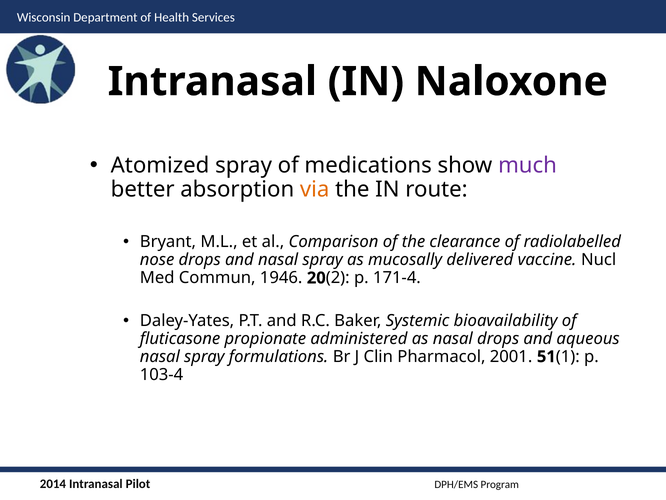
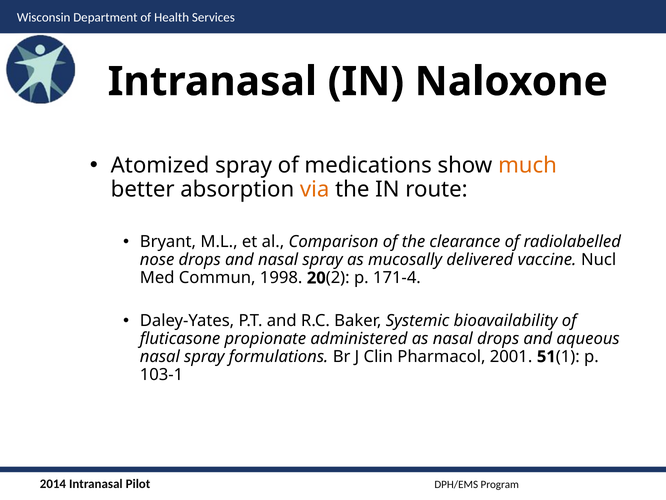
much colour: purple -> orange (528, 165)
1946: 1946 -> 1998 (281, 278)
103-4: 103-4 -> 103-1 (162, 374)
